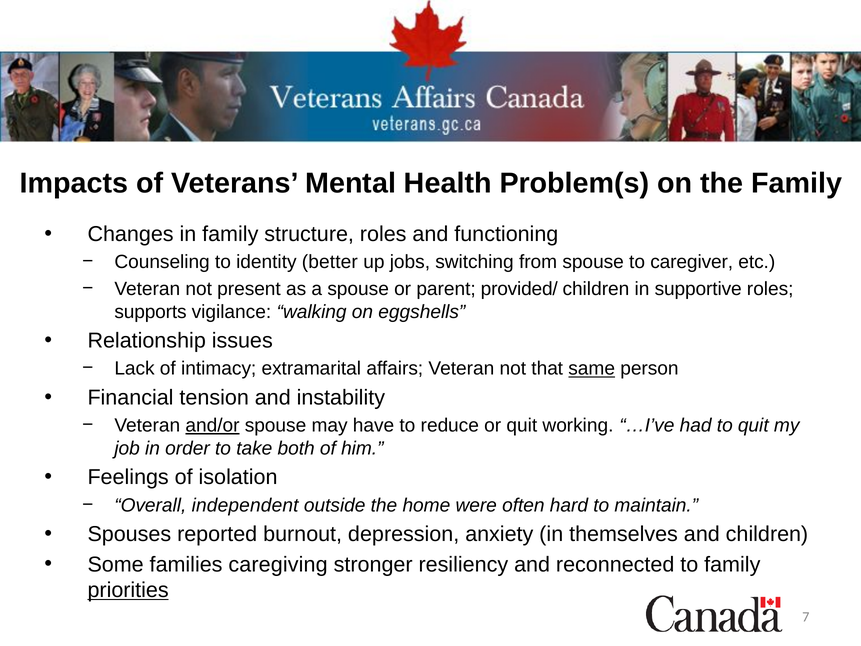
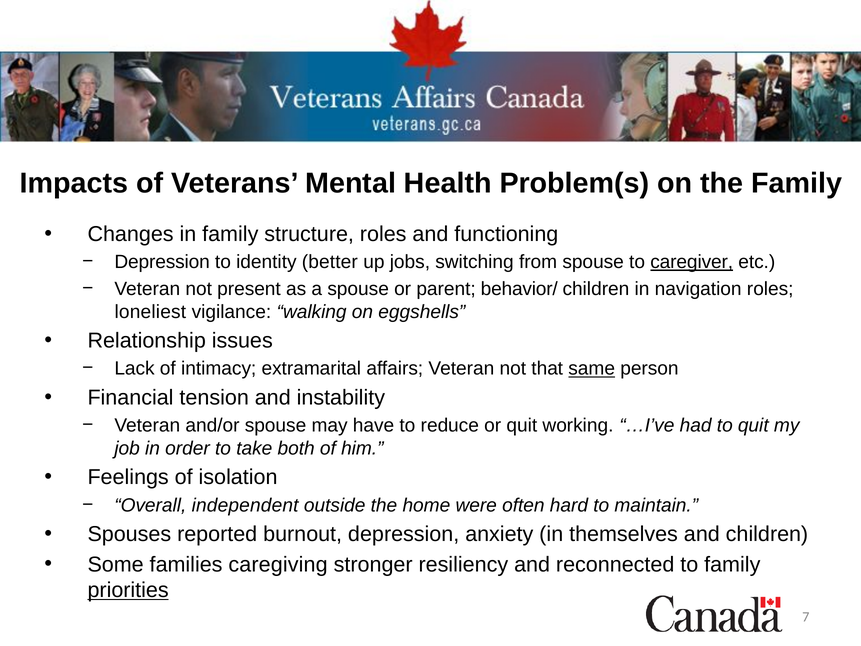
Counseling: Counseling -> Depression (162, 262)
caregiver underline: none -> present (692, 262)
provided/: provided/ -> behavior/ (519, 289)
supportive: supportive -> navigation (698, 289)
supports: supports -> loneliest (150, 312)
and/or underline: present -> none (212, 425)
